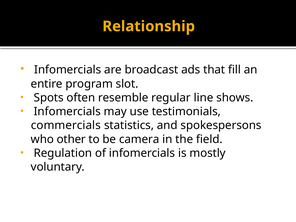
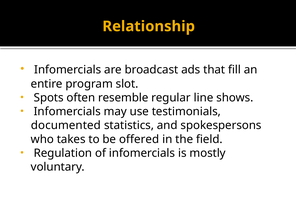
commercials: commercials -> documented (66, 125)
other: other -> takes (71, 139)
camera: camera -> offered (139, 139)
